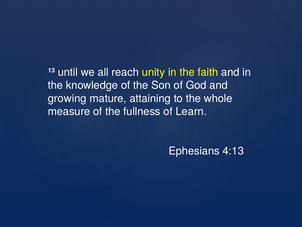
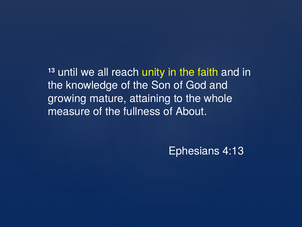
Learn: Learn -> About (191, 111)
